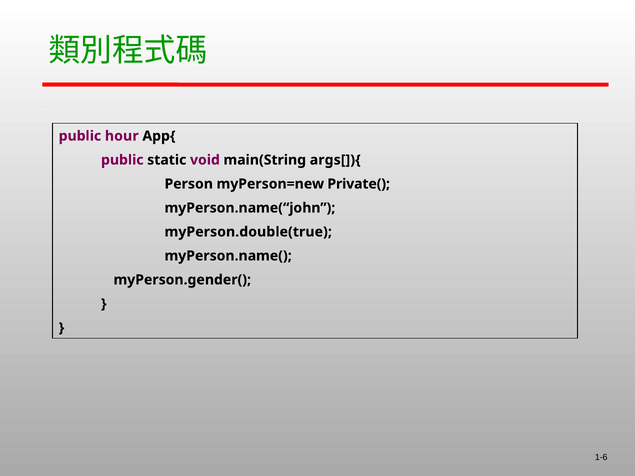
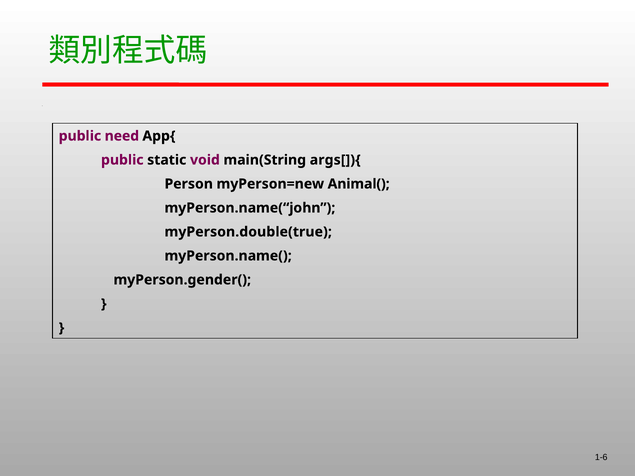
hour: hour -> need (122, 136)
Private(: Private( -> Animal( (359, 184)
